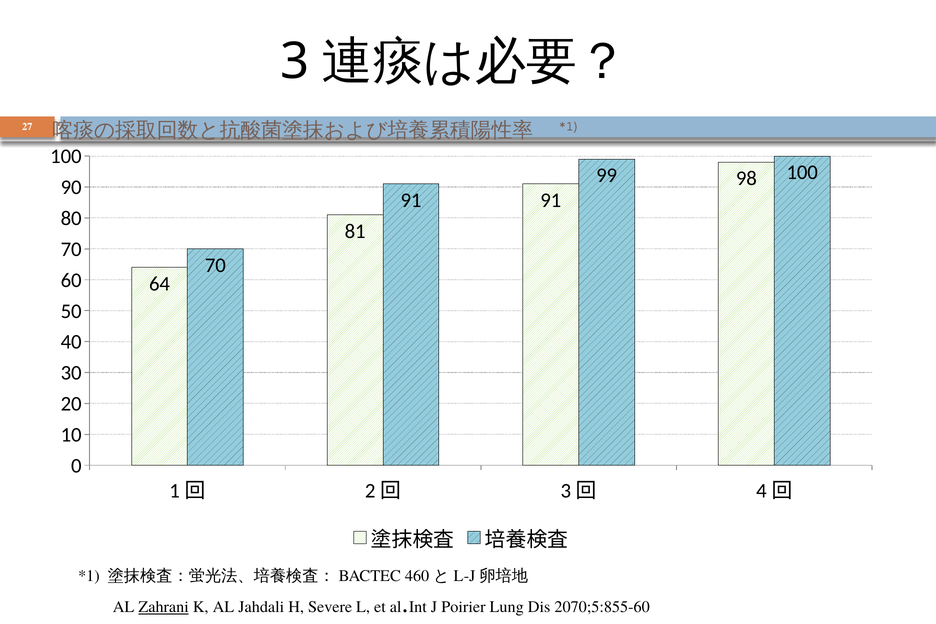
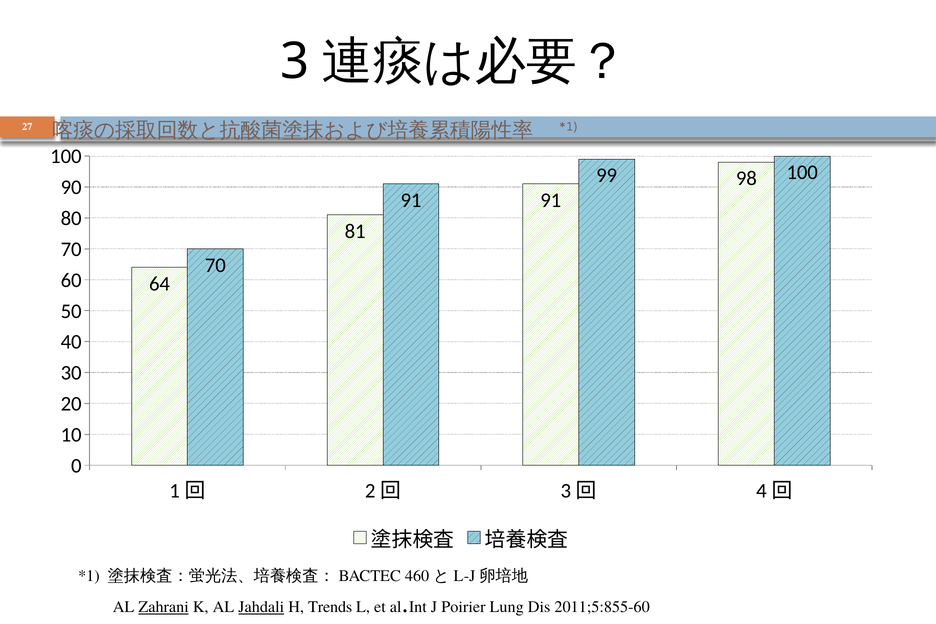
Jahdali underline: none -> present (261, 607)
Severe: Severe -> Trends (330, 607)
2070;5:855-60: 2070;5:855-60 -> 2011;5:855-60 (602, 607)
